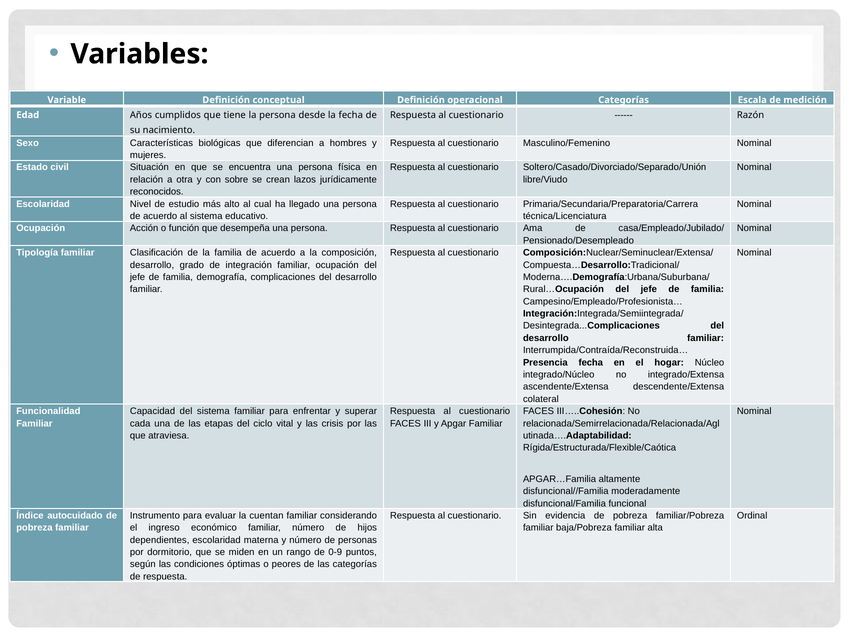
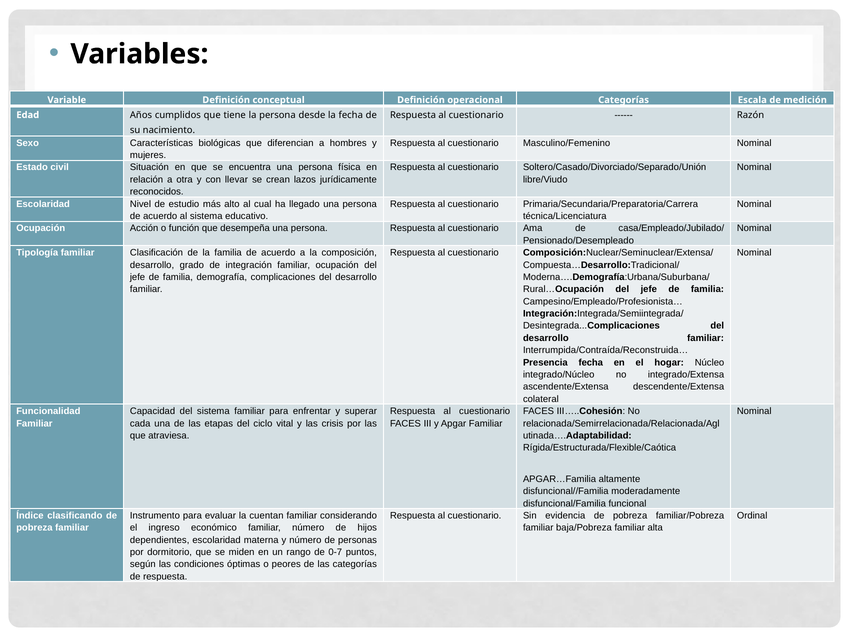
sobre: sobre -> llevar (236, 180)
autocuidado: autocuidado -> clasificando (75, 516)
0-9: 0-9 -> 0-7 (335, 553)
